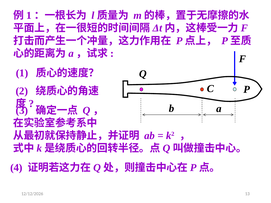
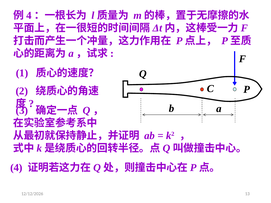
1: 1 -> 4 (29, 15)
